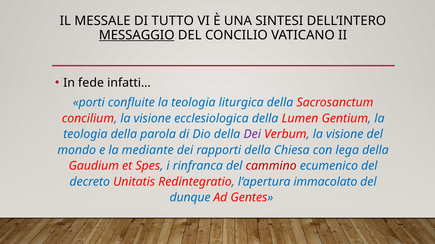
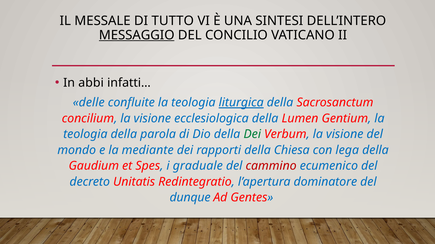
fede: fede -> abbi (91, 83)
porti: porti -> delle (89, 103)
liturgica underline: none -> present (241, 103)
Dei colour: purple -> green (252, 135)
rinfranca: rinfranca -> graduale (198, 166)
immacolato: immacolato -> dominatore (325, 182)
